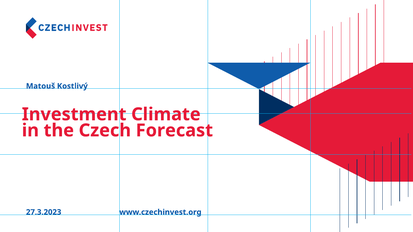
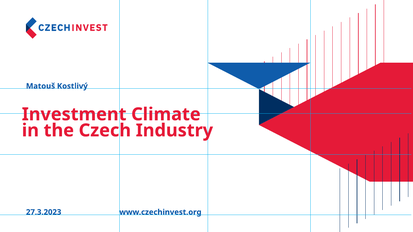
Forecast: Forecast -> Industry (174, 131)
